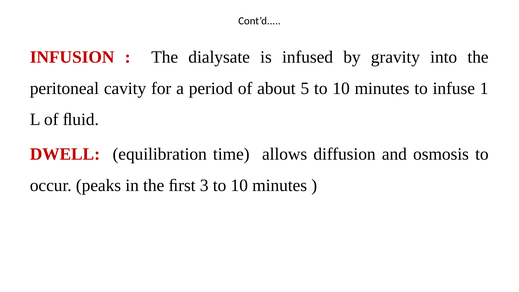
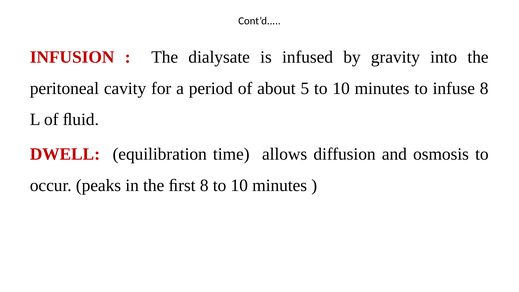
infuse 1: 1 -> 8 (484, 88)
ﬁrst 3: 3 -> 8 (204, 185)
